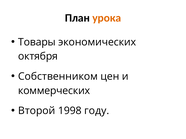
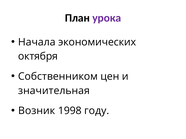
урока colour: orange -> purple (107, 18)
Товары: Товары -> Начала (37, 42)
коммерческих: коммерческих -> значительная (54, 91)
Второй: Второй -> Возник (37, 111)
